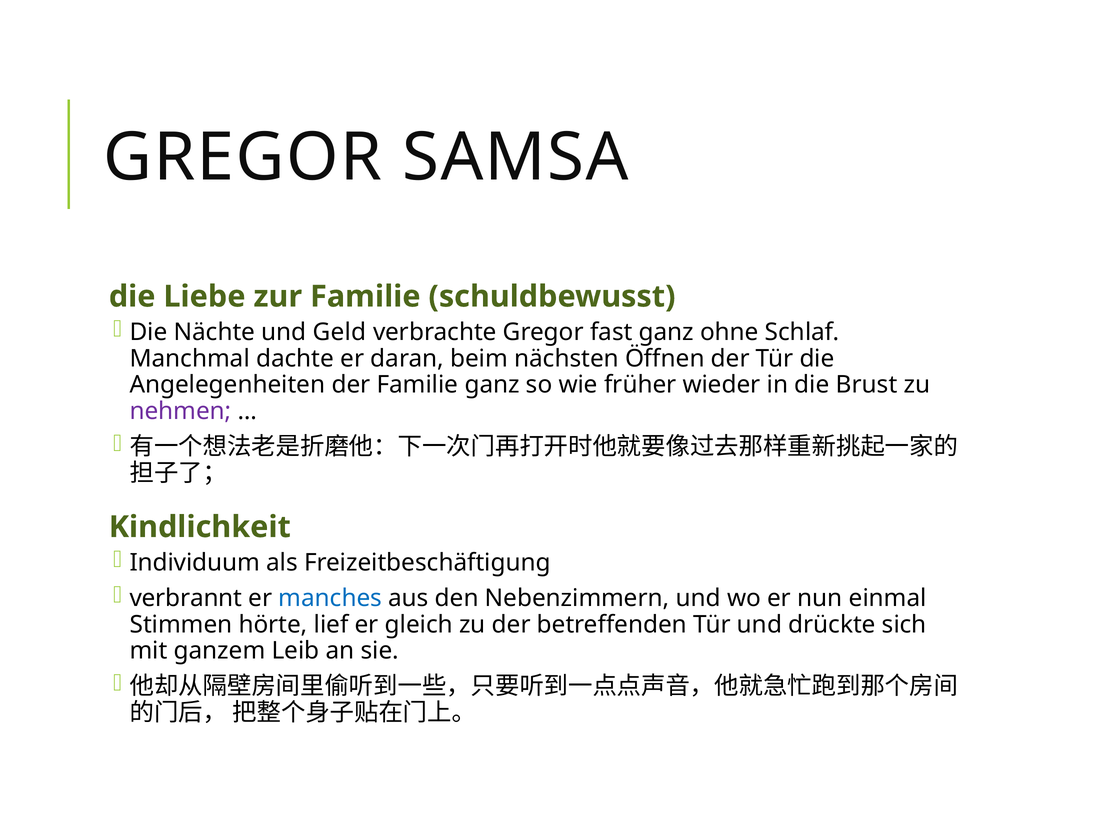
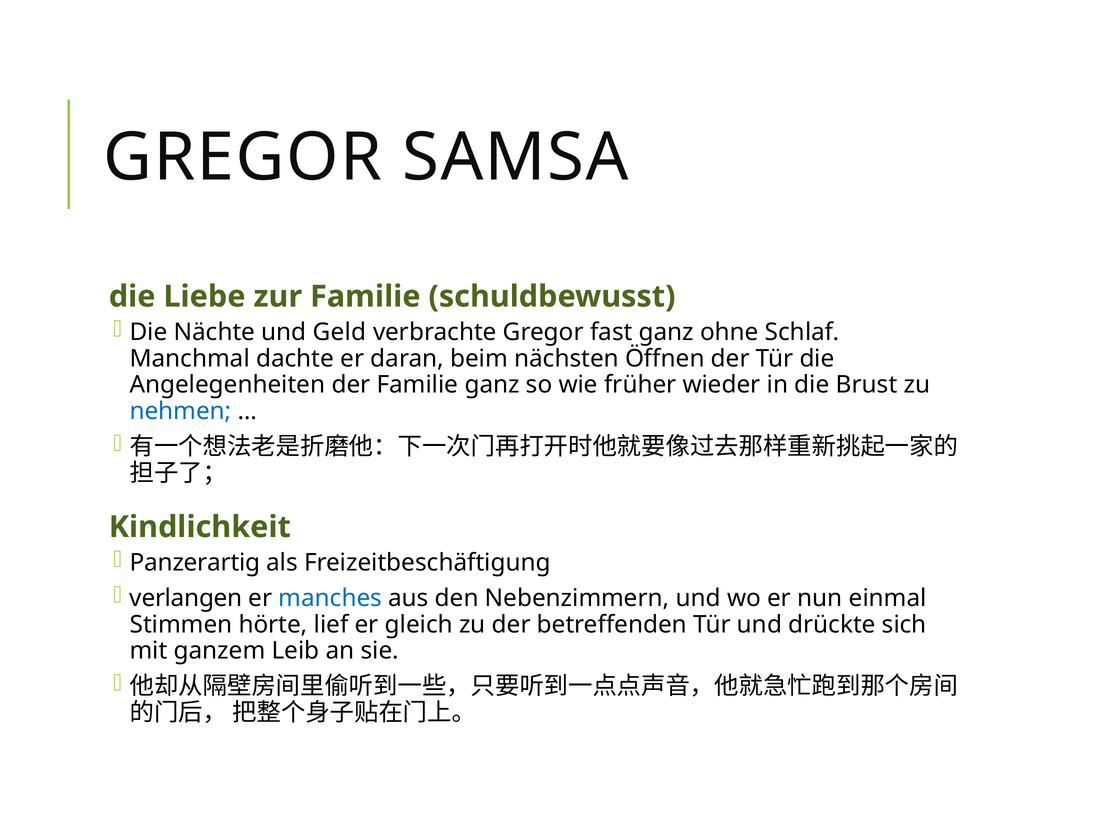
nehmen colour: purple -> blue (181, 411)
Individuum: Individuum -> Panzerartig (195, 563)
verbrannt: verbrannt -> verlangen (186, 598)
